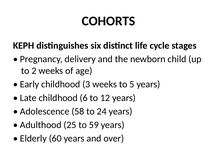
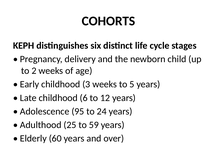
58: 58 -> 95 (78, 111)
